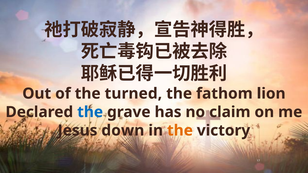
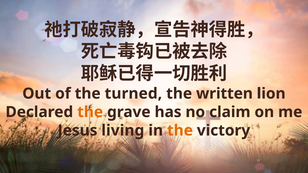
fathom: fathom -> written (224, 94)
the colour: blue -> orange (90, 112)
down: down -> living (123, 131)
